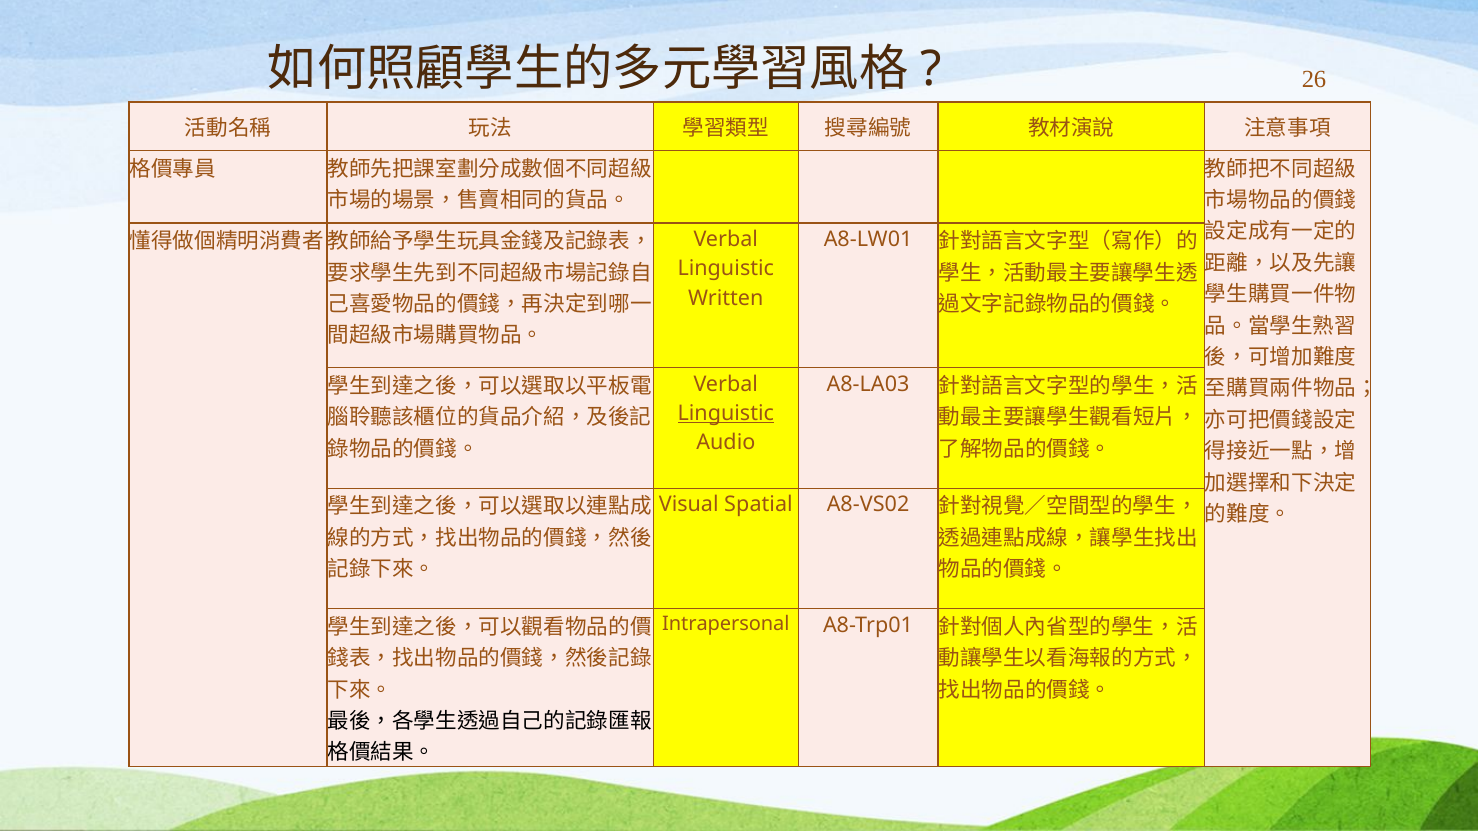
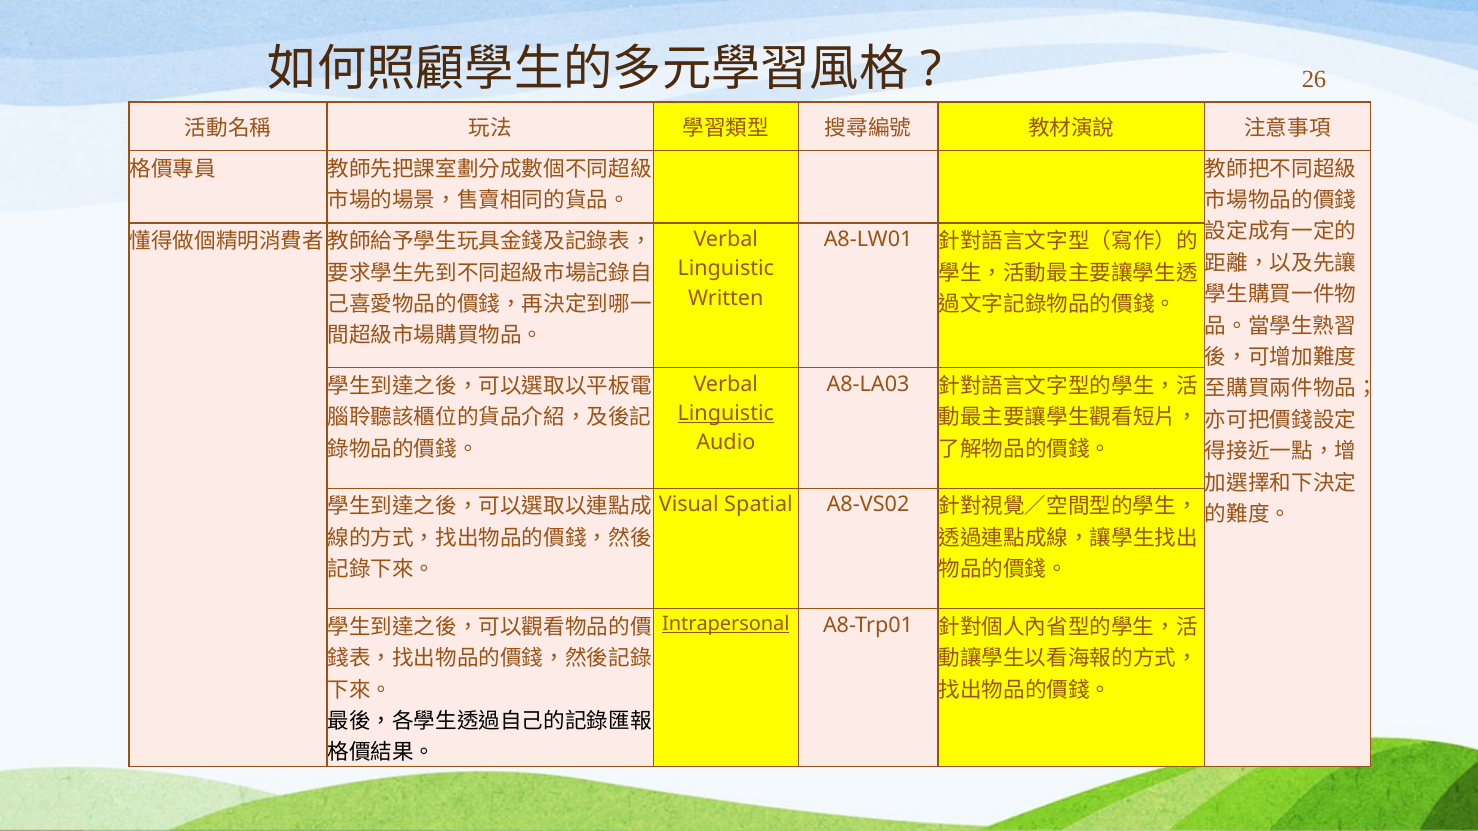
Intrapersonal underline: none -> present (726, 624)
